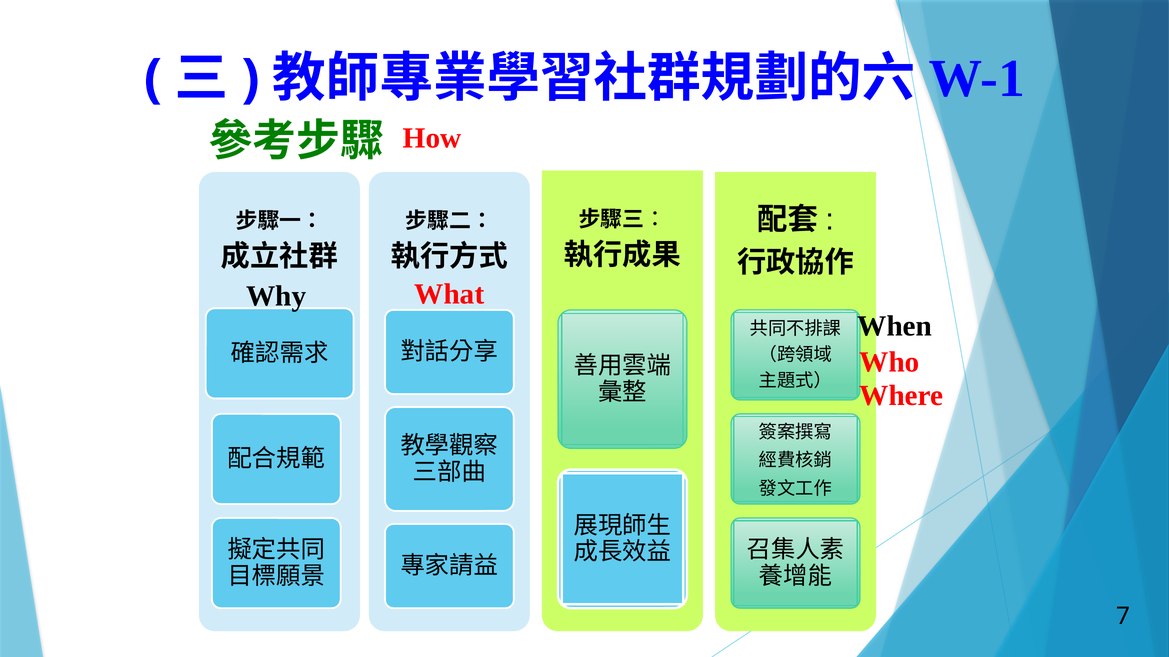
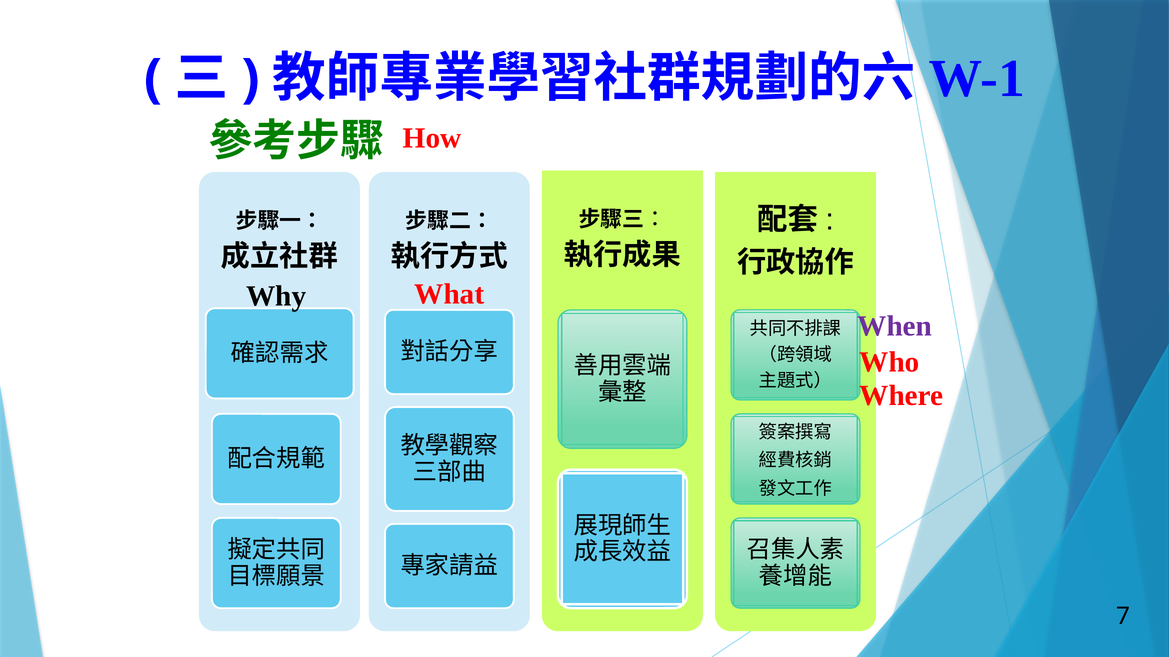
When colour: black -> purple (895, 326)
